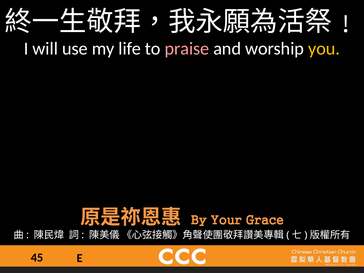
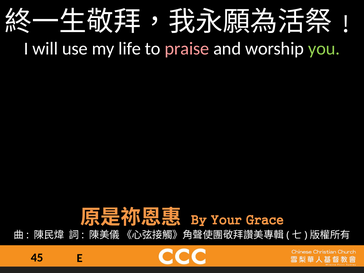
you colour: yellow -> light green (324, 49)
